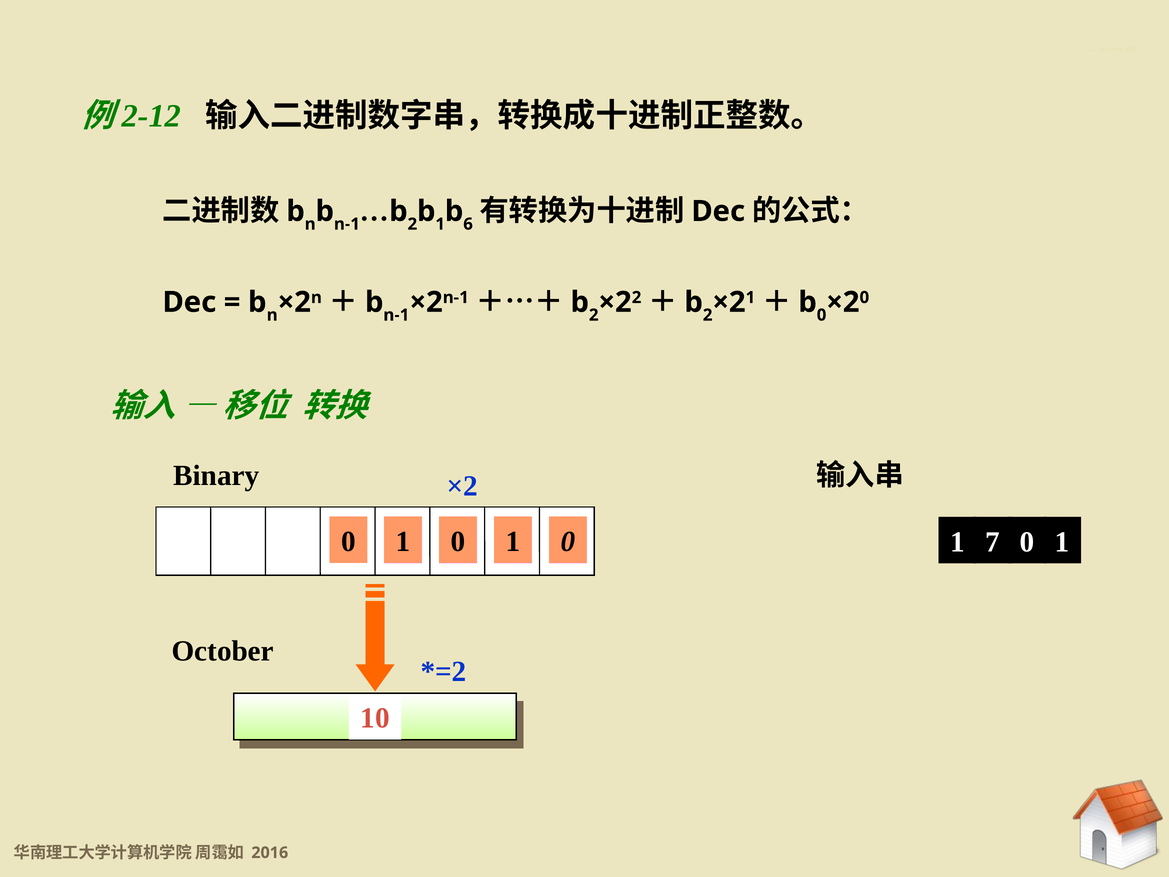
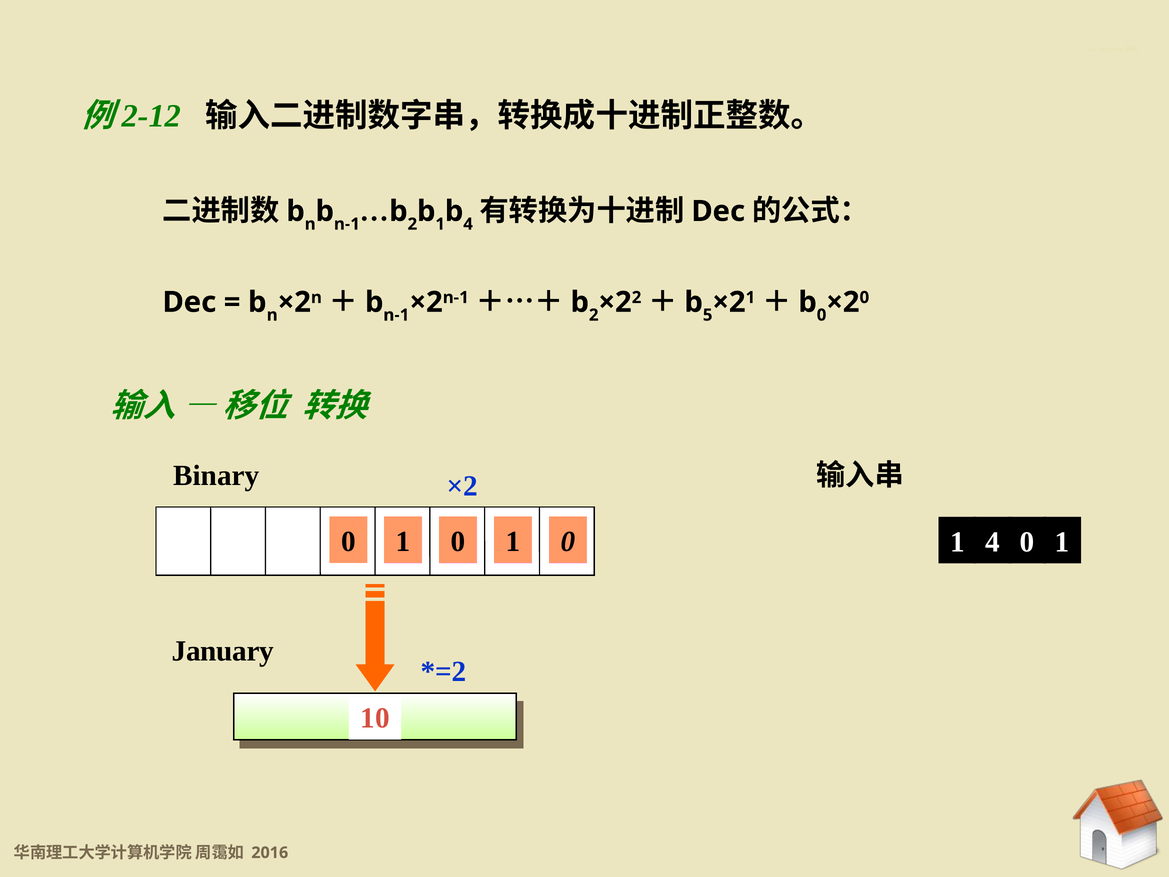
6: 6 -> 4 (468, 224)
2: 2 -> 5 (708, 315)
1 7: 7 -> 4 (992, 542)
October: October -> January (223, 651)
